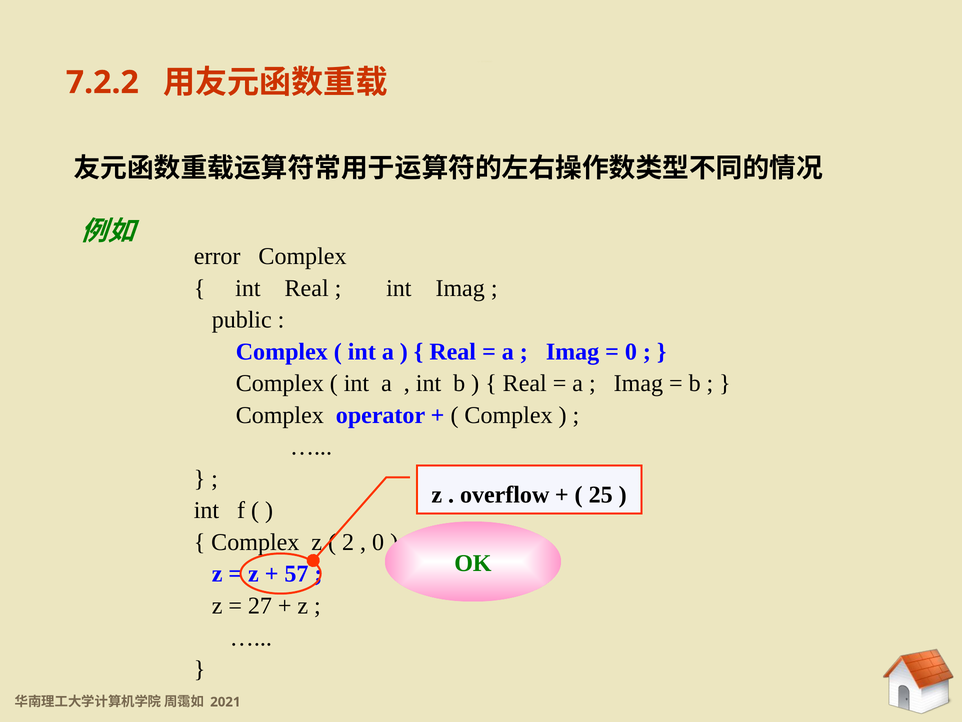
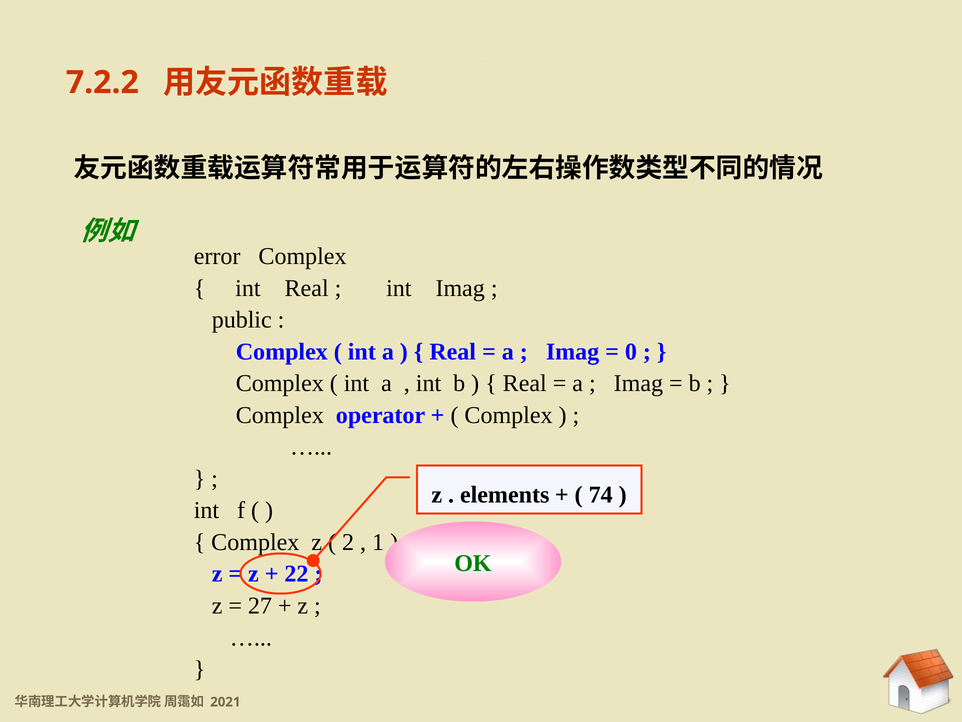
overflow: overflow -> elements (505, 494)
25: 25 -> 74 (601, 494)
0: 0 -> 1 (378, 542)
57: 57 -> 22 (296, 574)
